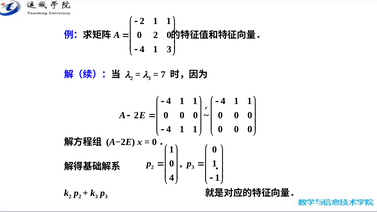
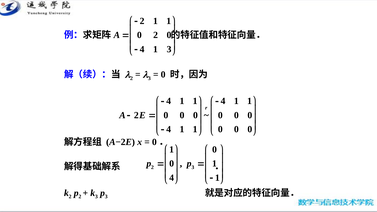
7: 7 -> 0 (163, 75)
